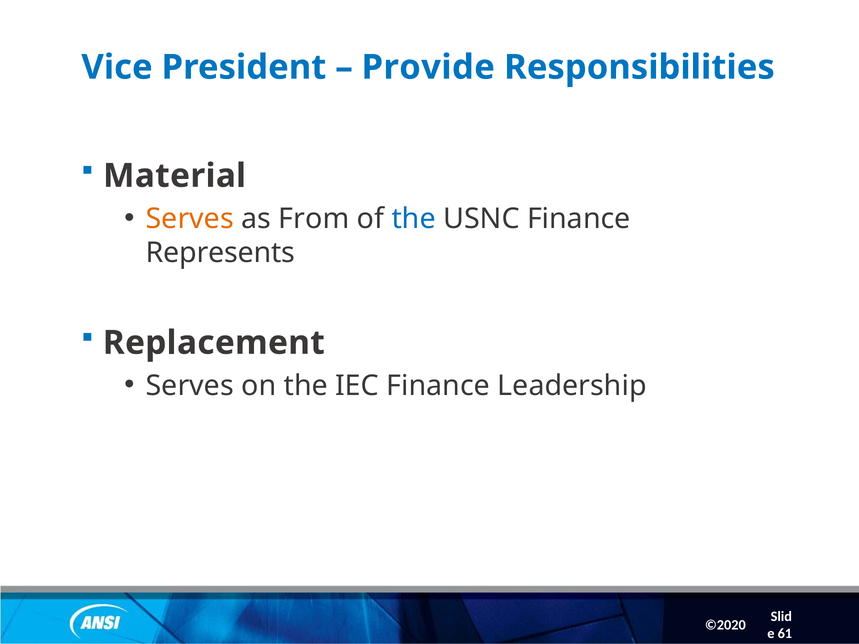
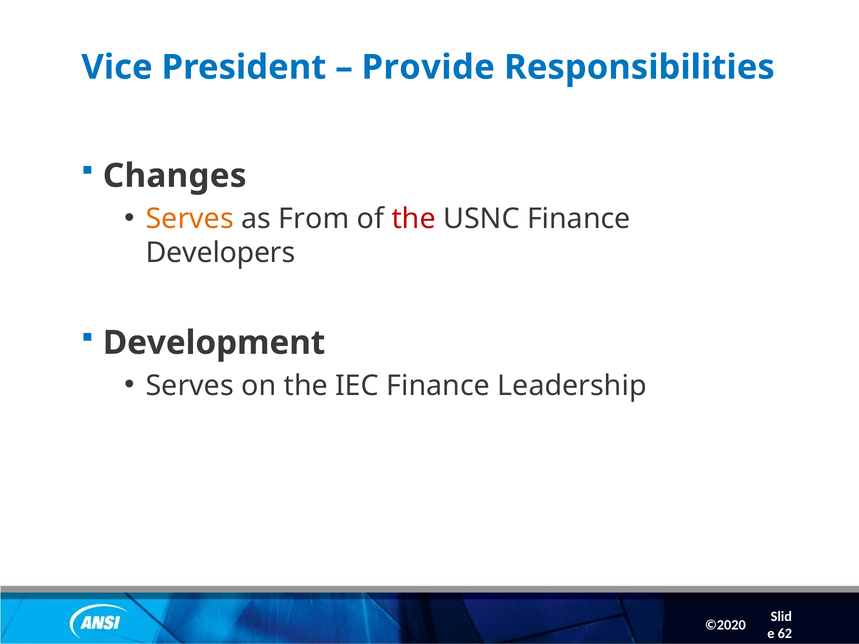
Material: Material -> Changes (175, 176)
the colour: blue -> red (414, 219)
Represents: Represents -> Developers (221, 253)
Replacement: Replacement -> Development (214, 343)
61: 61 -> 62 (785, 634)
